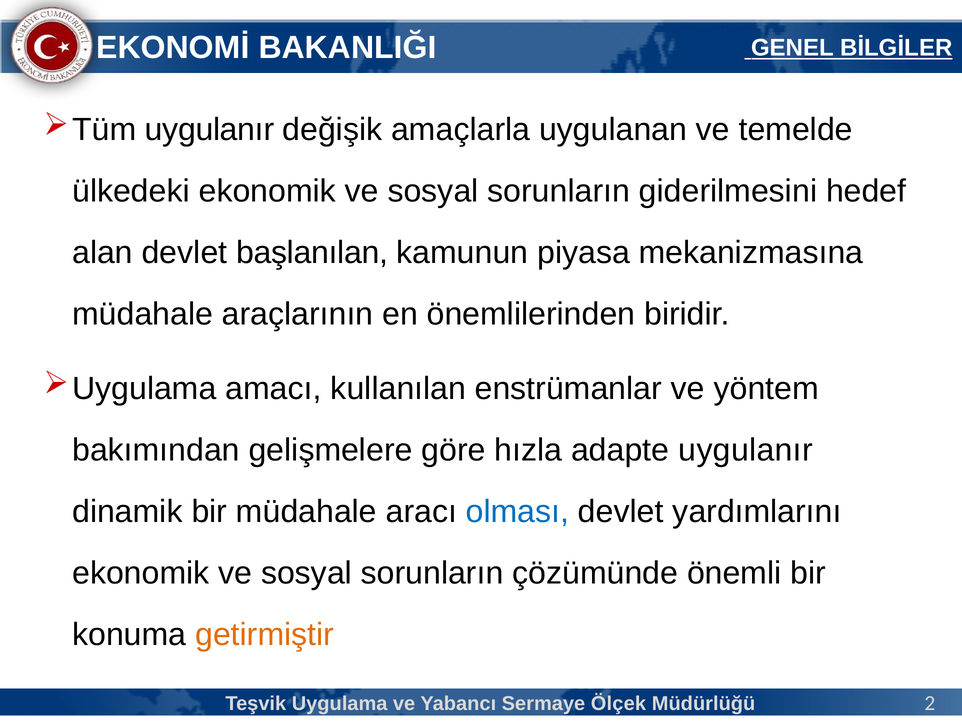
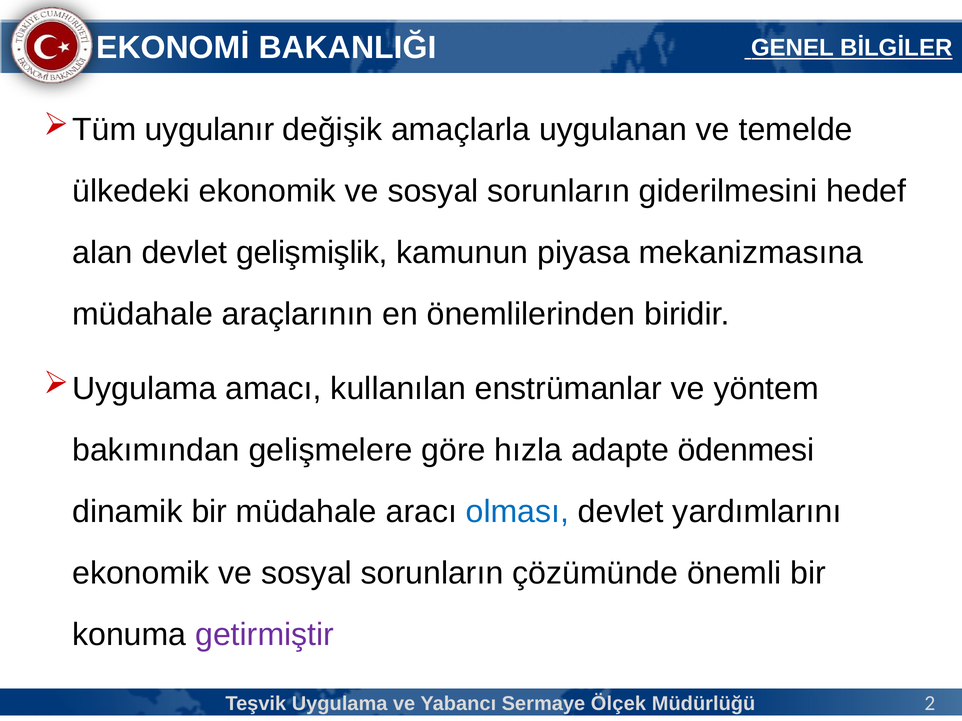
başlanılan: başlanılan -> gelişmişlik (312, 253)
adapte uygulanır: uygulanır -> ödenmesi (746, 450)
getirmiştir colour: orange -> purple (265, 635)
